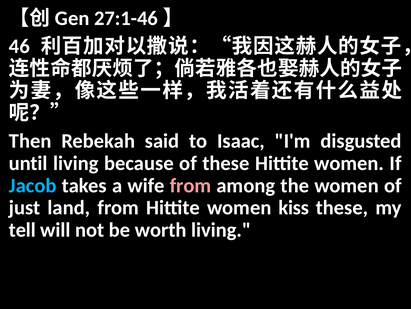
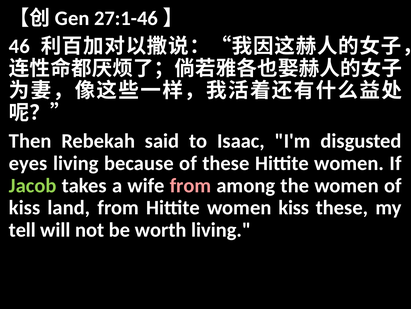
until: until -> eyes (28, 163)
Jacob colour: light blue -> light green (33, 185)
just: just -> kiss (25, 207)
